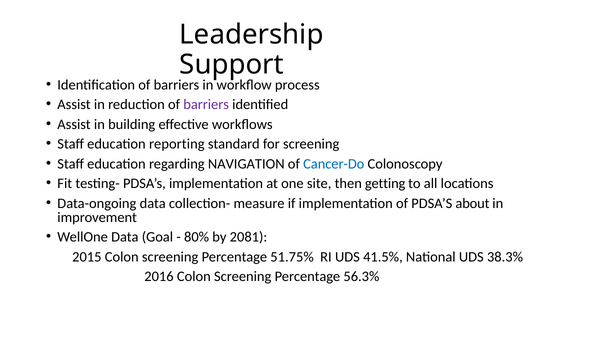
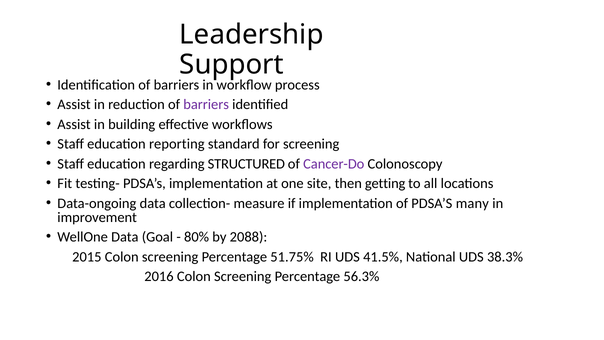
NAVIGATION: NAVIGATION -> STRUCTURED (246, 164)
Cancer-Do colour: blue -> purple (334, 164)
about: about -> many (472, 203)
2081: 2081 -> 2088 (249, 237)
